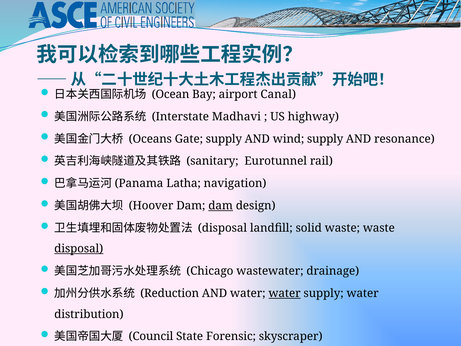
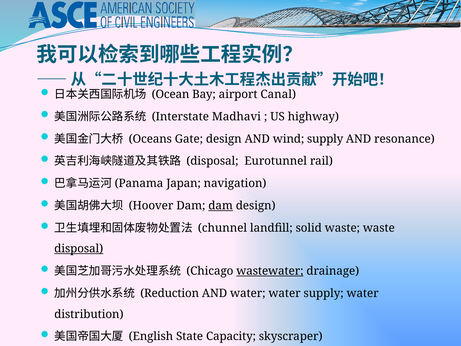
Gate supply: supply -> design (224, 139)
sanitary: sanitary -> disposal (212, 161)
Latha: Latha -> Japan (184, 183)
disposal: disposal -> chunnel (222, 228)
wastewater underline: none -> present (270, 271)
water underline: present -> none (285, 293)
Council: Council -> English (151, 336)
Forensic: Forensic -> Capacity (231, 336)
